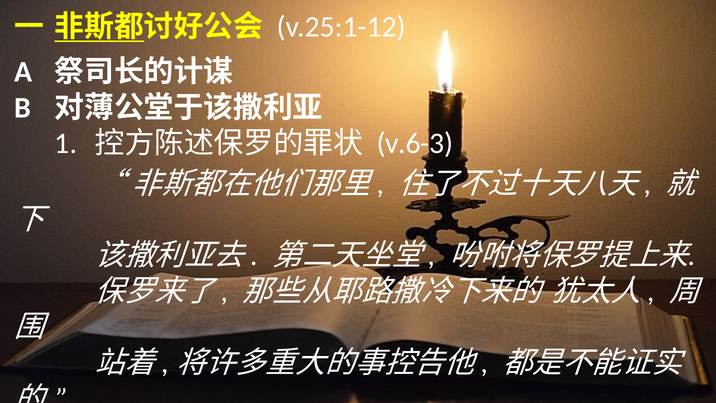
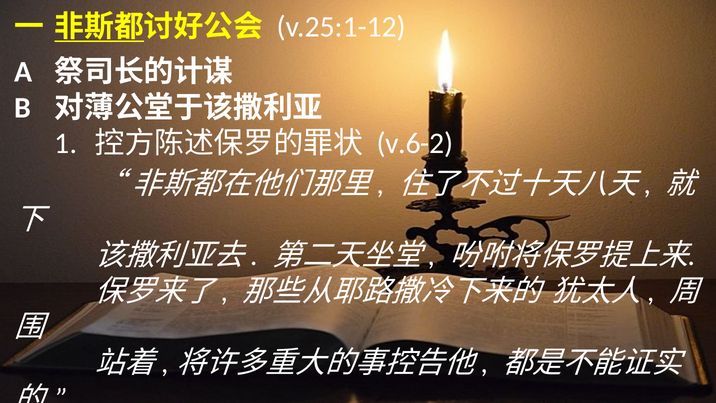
v.6-3: v.6-3 -> v.6-2 (415, 143)
